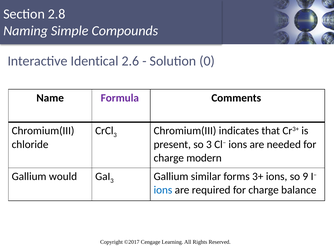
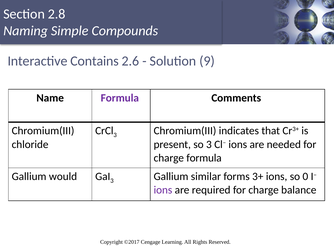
Identical: Identical -> Contains (95, 61)
0: 0 -> 9 (207, 61)
charge modern: modern -> formula (204, 158)
9: 9 -> 0 (305, 176)
ions colour: blue -> purple (163, 190)
